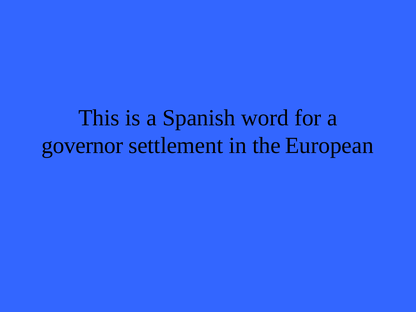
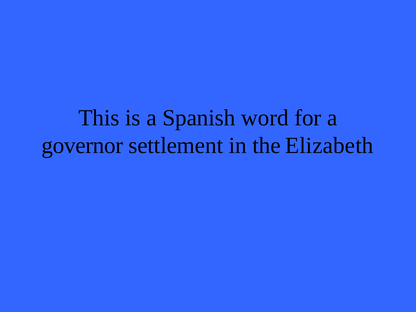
European: European -> Elizabeth (329, 145)
